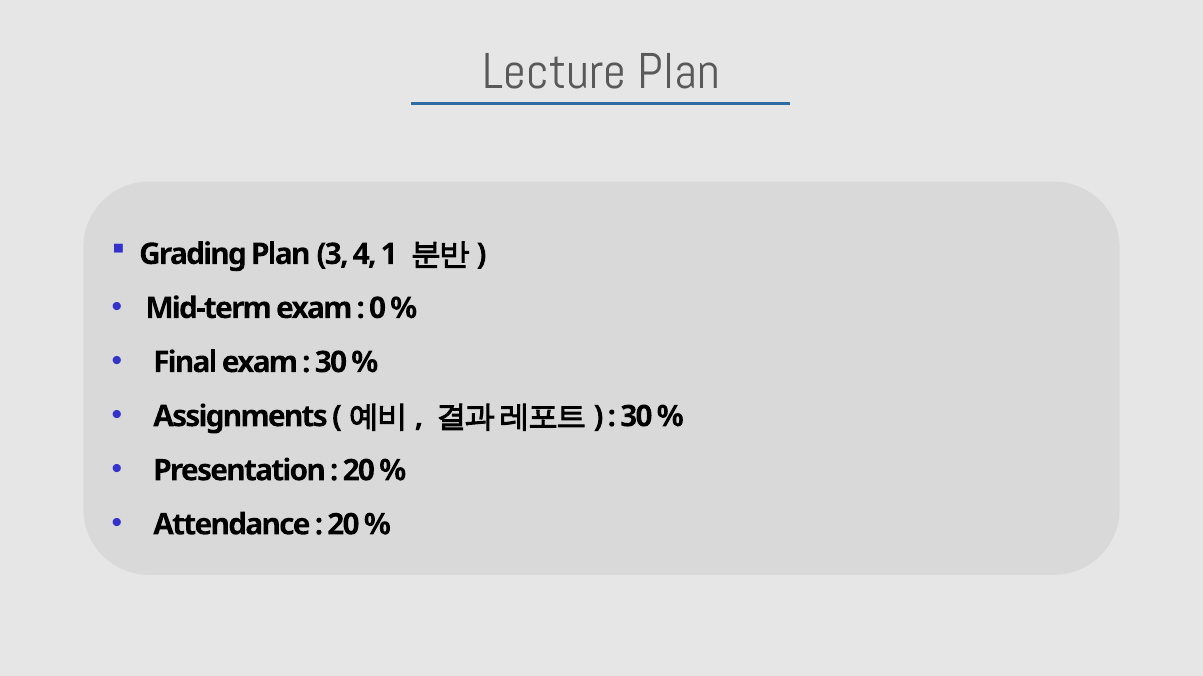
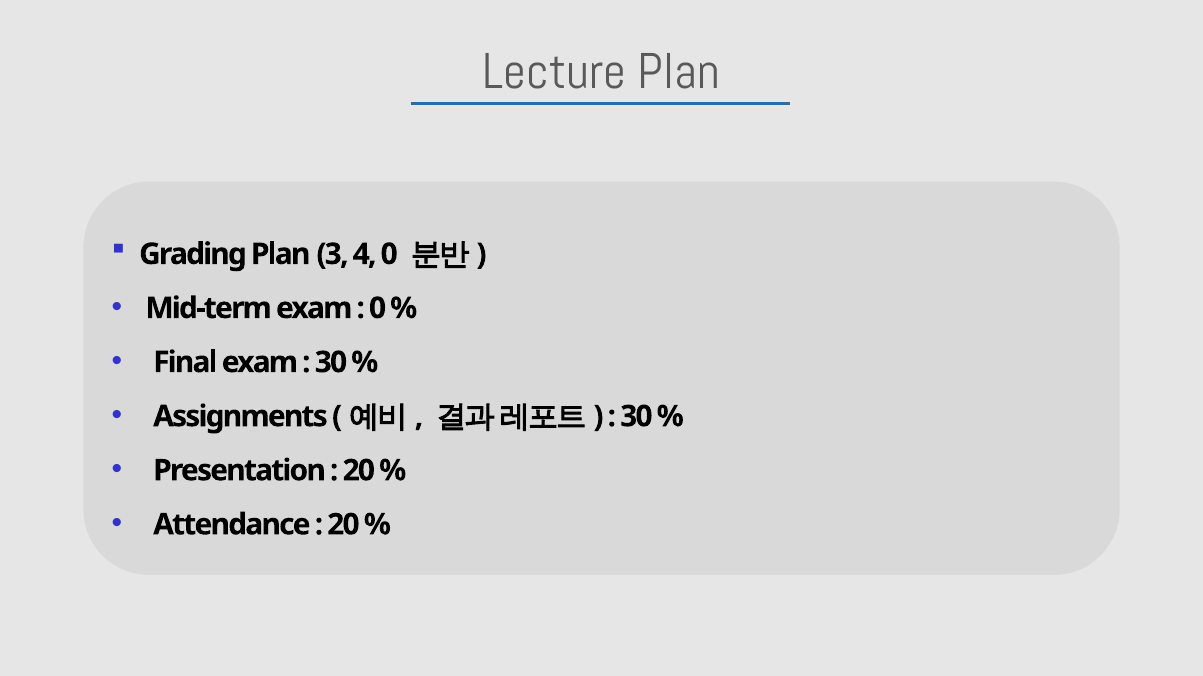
4 1: 1 -> 0 (389, 254)
